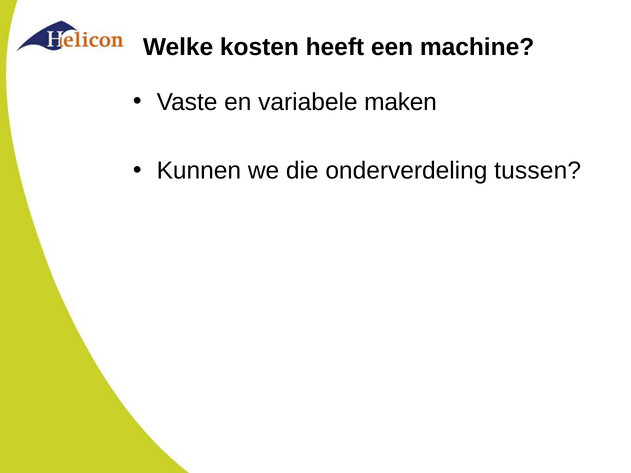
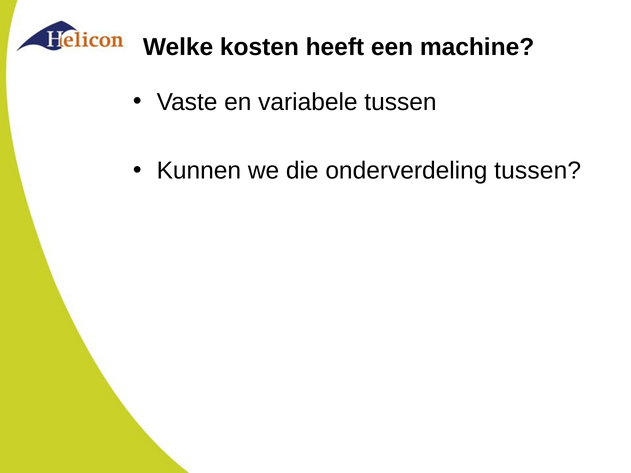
variabele maken: maken -> tussen (400, 102)
